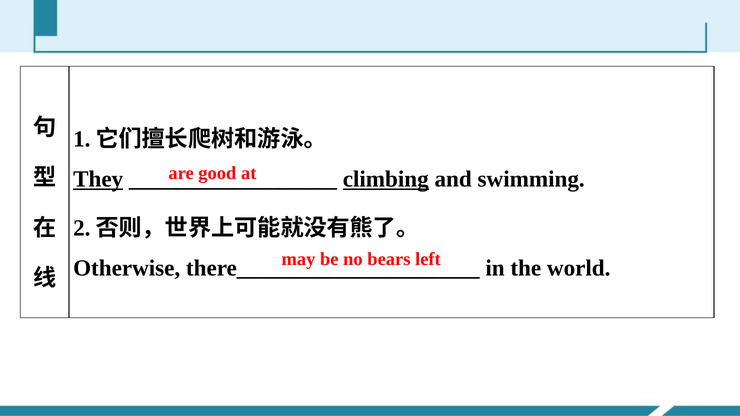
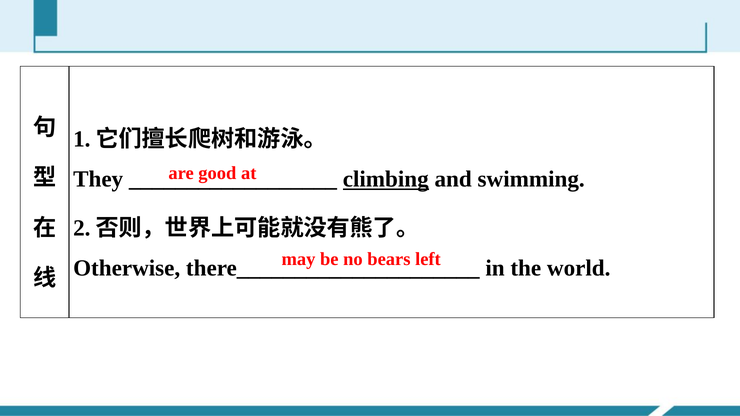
They underline: present -> none (98, 179)
